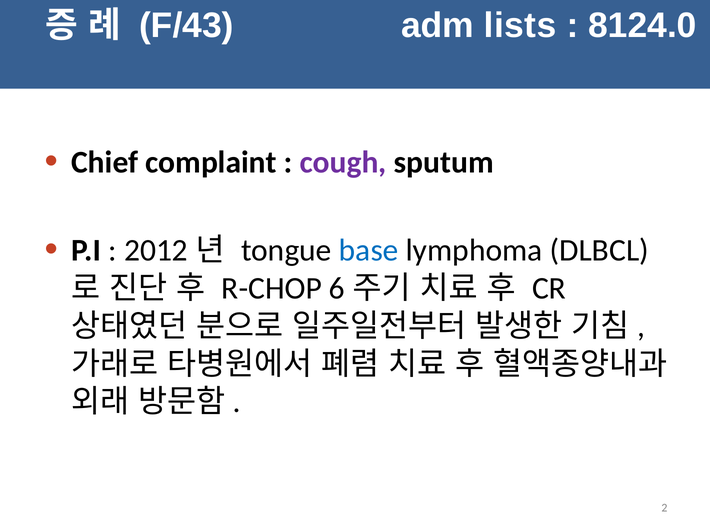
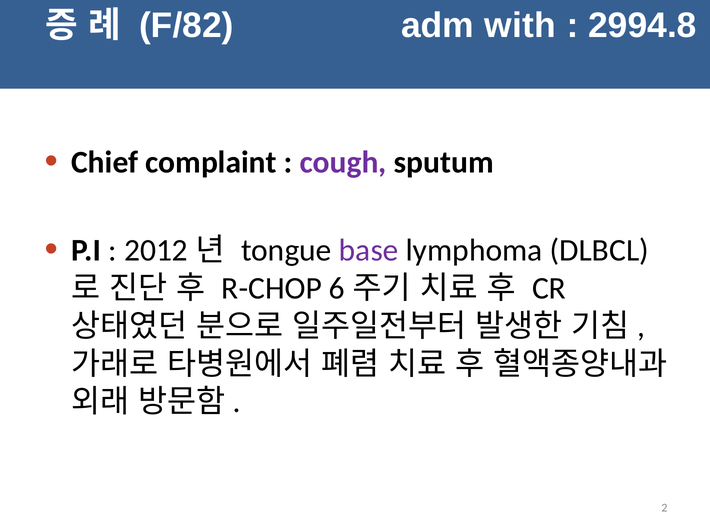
F/43: F/43 -> F/82 (186, 26)
lists: lists -> with (520, 26)
8124.0: 8124.0 -> 2994.8 (642, 26)
base colour: blue -> purple (369, 251)
